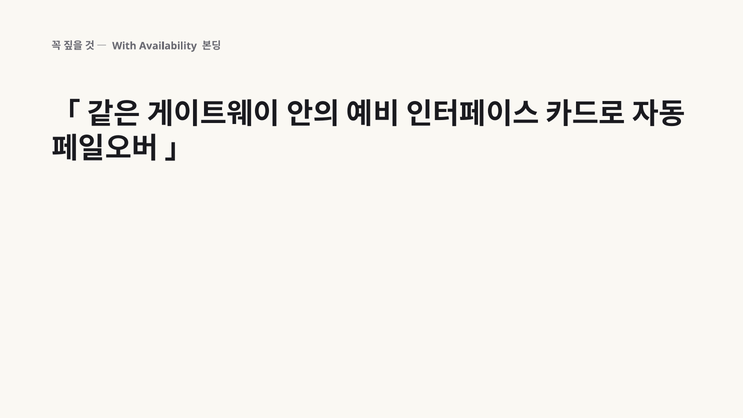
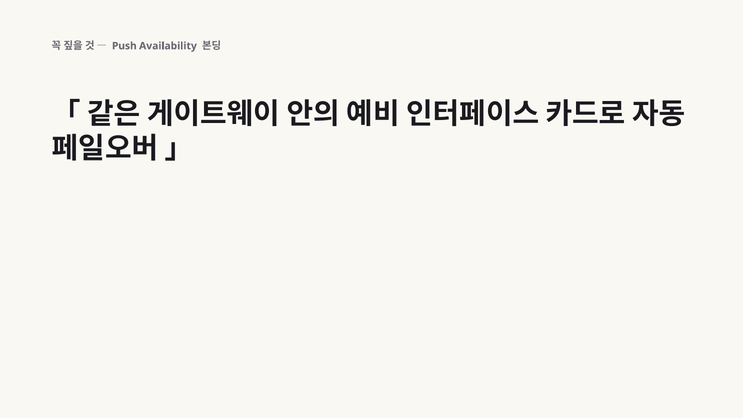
With: With -> Push (124, 46)
